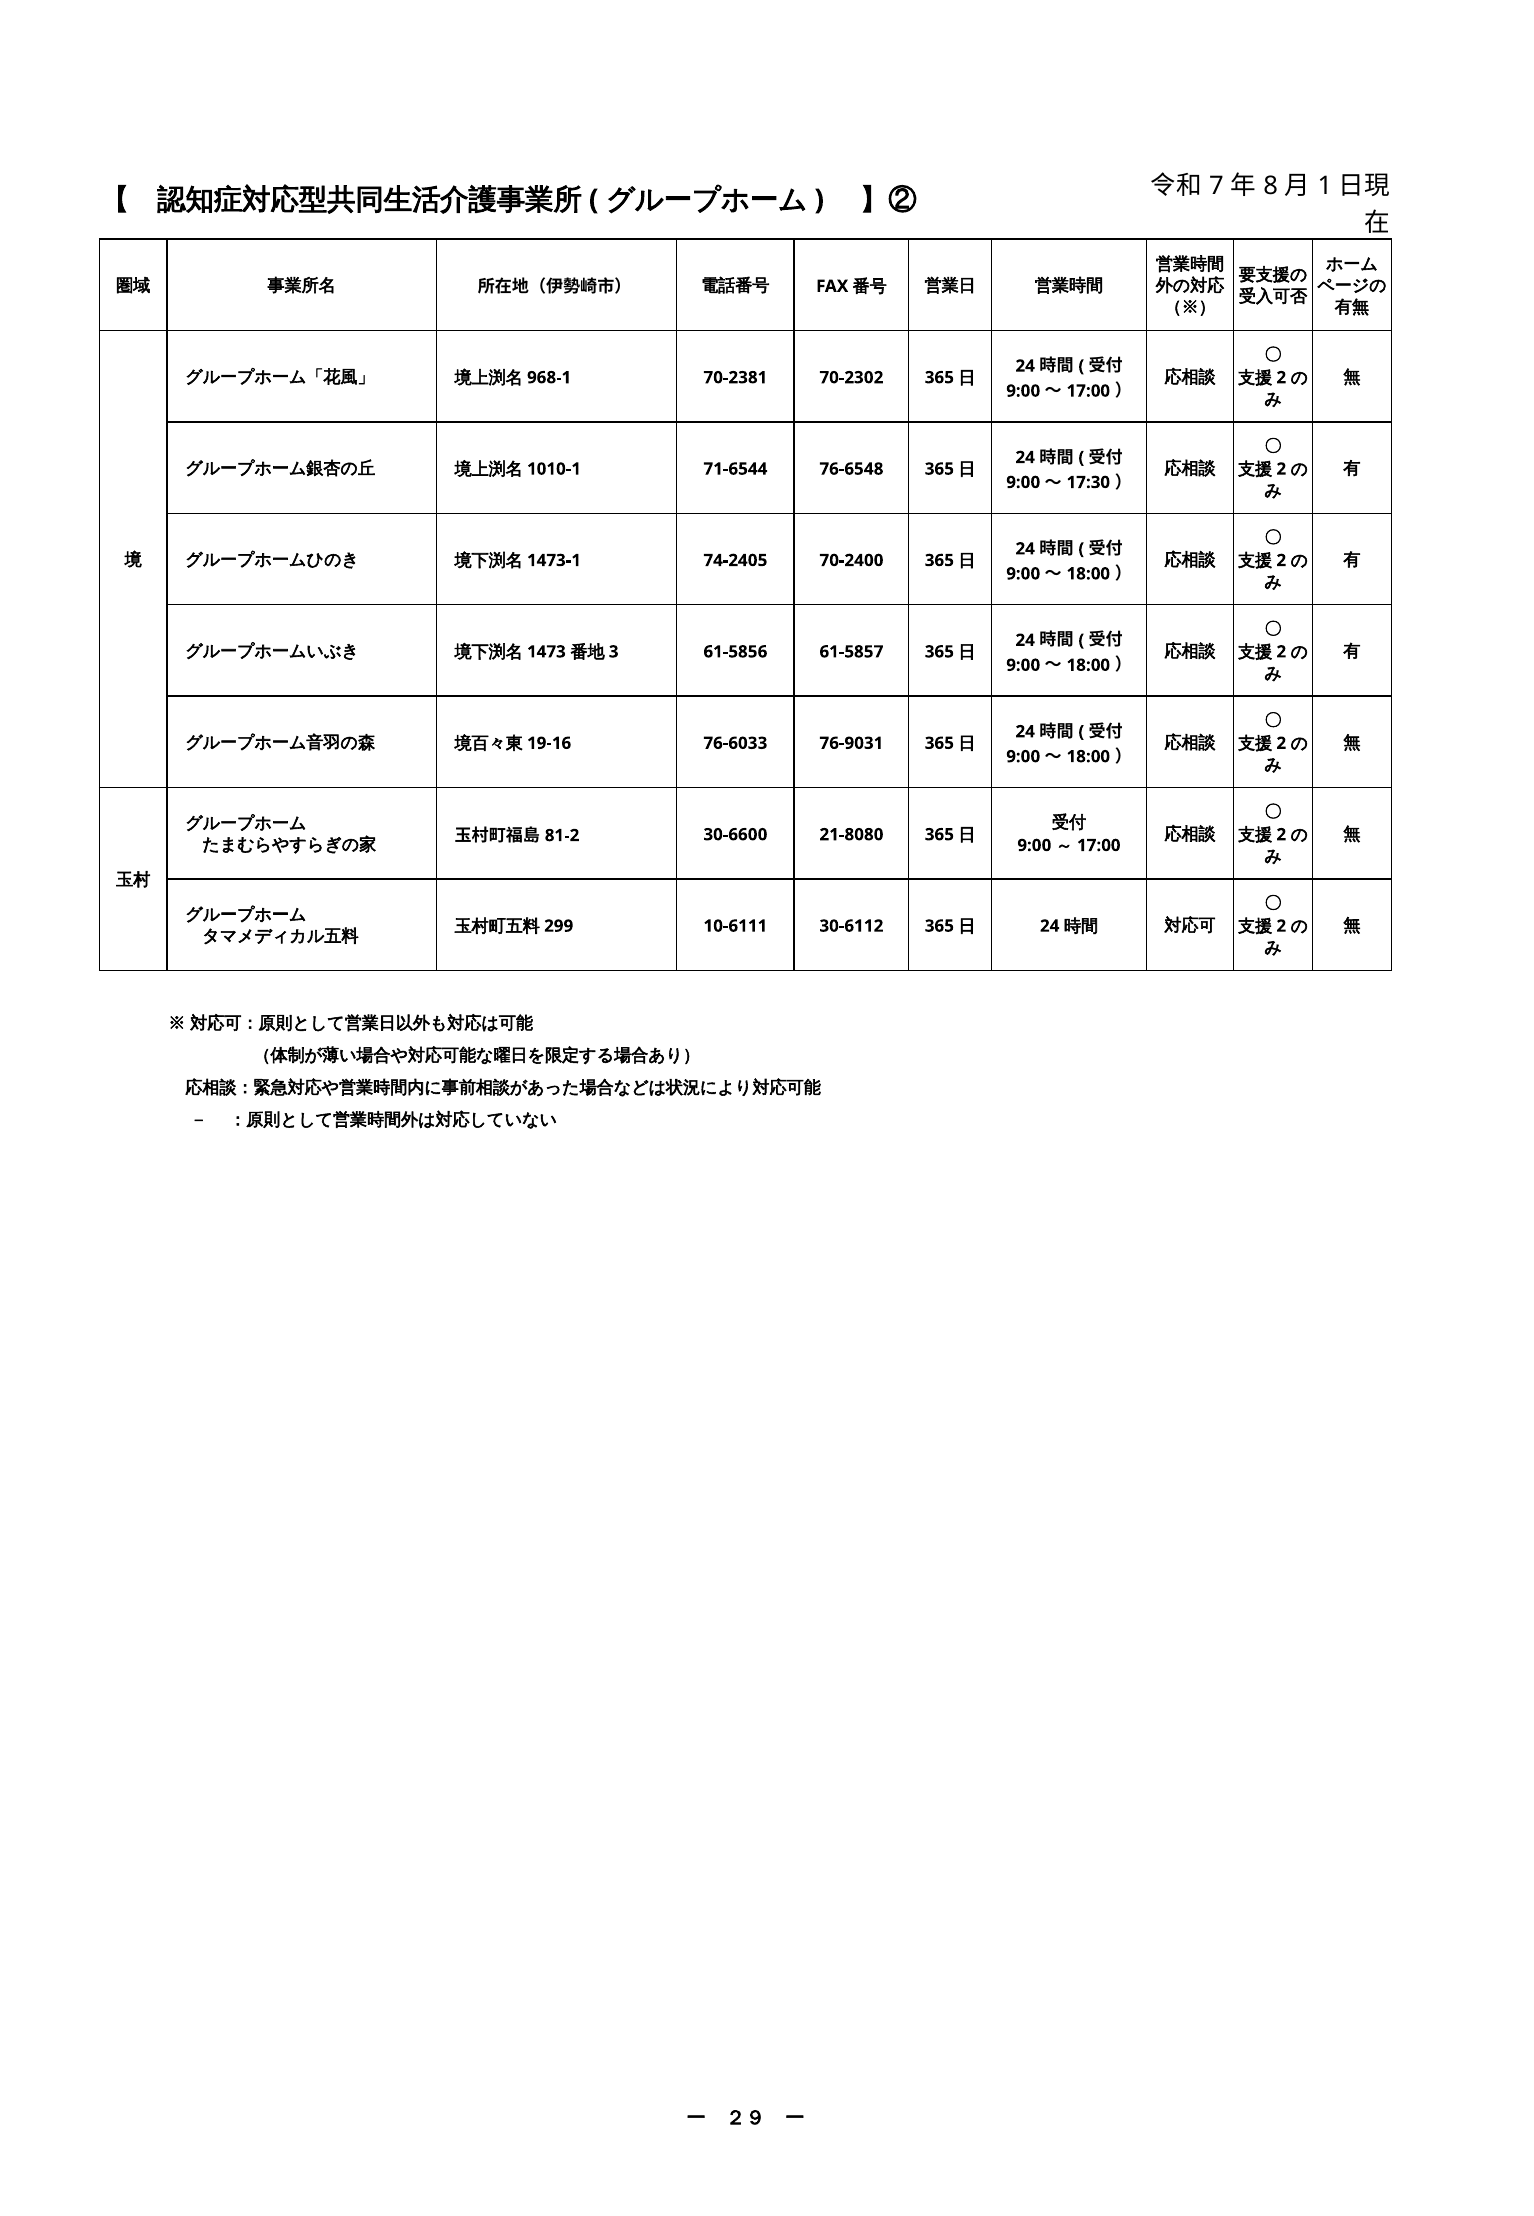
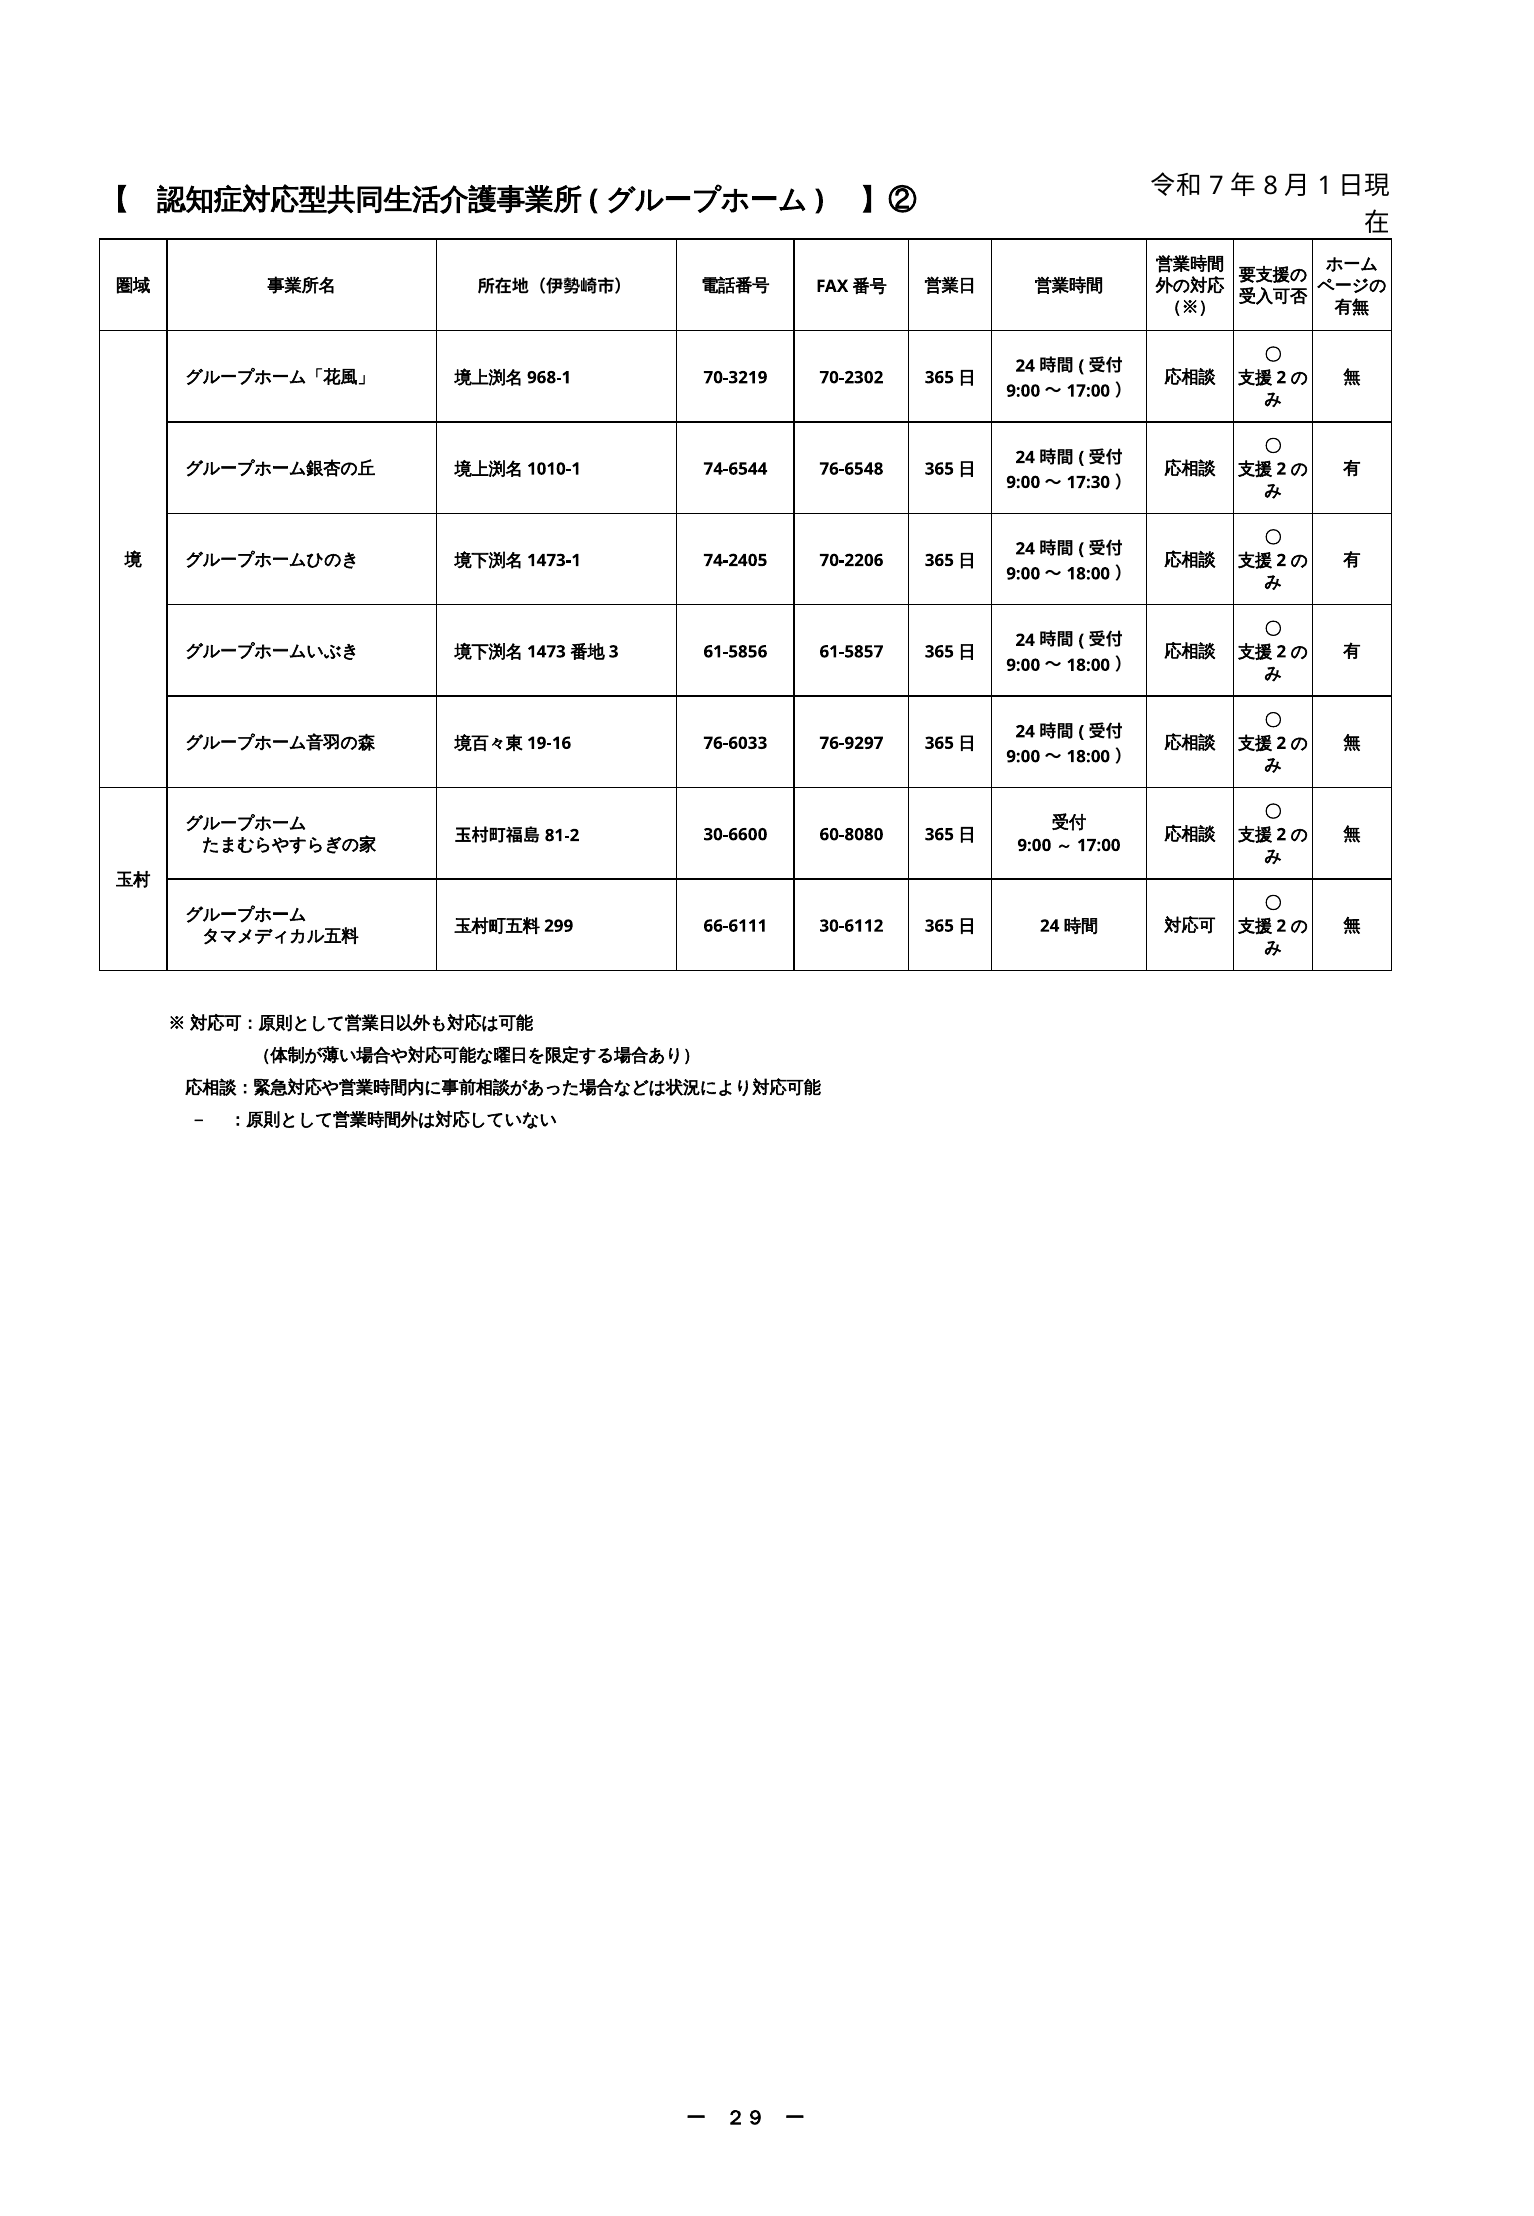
70-2381: 70-2381 -> 70-3219 (735, 378)
71-6544: 71-6544 -> 74-6544 (735, 469)
70-2400: 70-2400 -> 70-2206 (851, 560)
76-9031: 76-9031 -> 76-9297 (851, 743)
21-8080: 21-8080 -> 60-8080 (851, 835)
10-6111: 10-6111 -> 66-6111 (735, 926)
